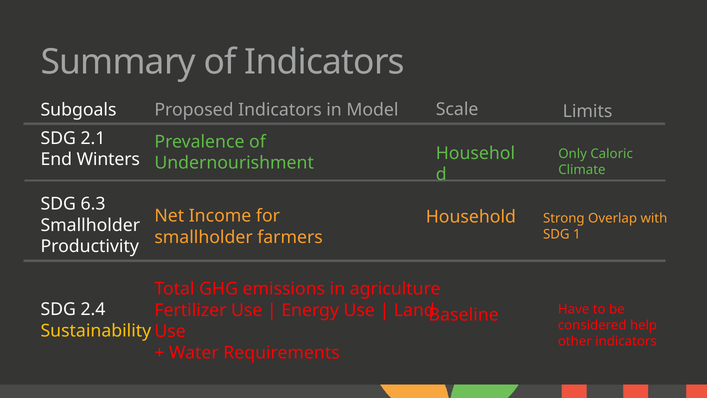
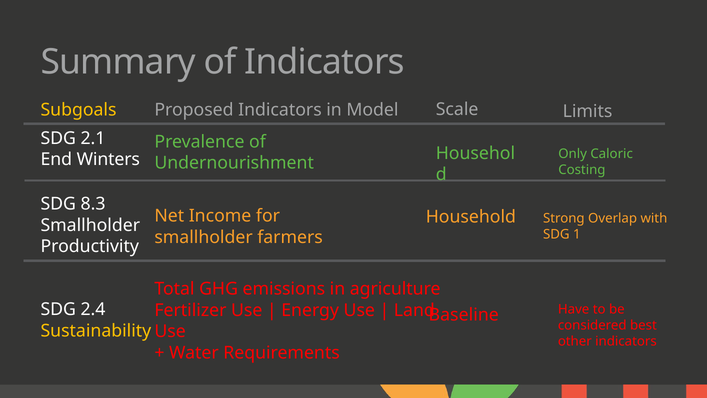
Subgoals colour: white -> yellow (79, 110)
Climate: Climate -> Costing (582, 170)
6.3: 6.3 -> 8.3 (93, 204)
help: help -> best (643, 325)
